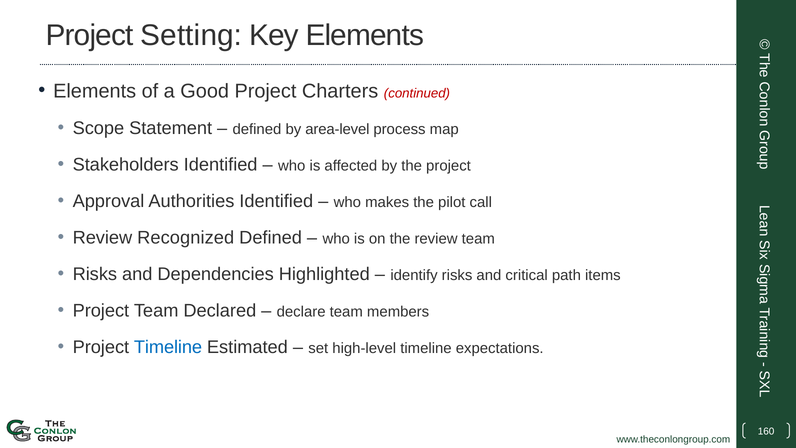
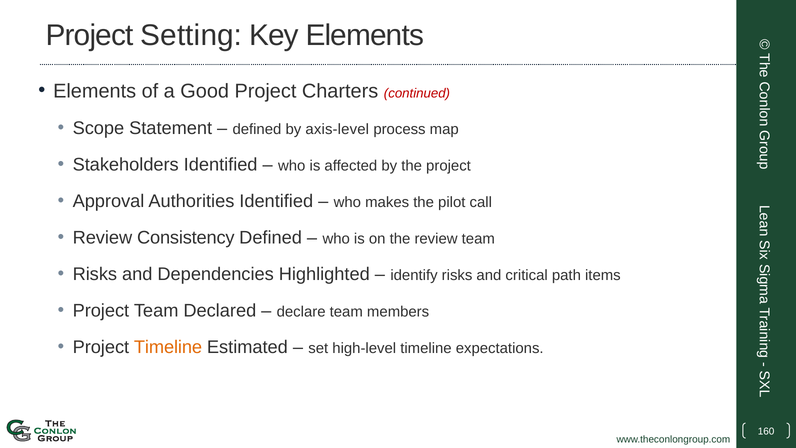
area-level: area-level -> axis-level (337, 129)
Recognized: Recognized -> Consistency (186, 238)
Timeline colour: blue -> orange (168, 347)
